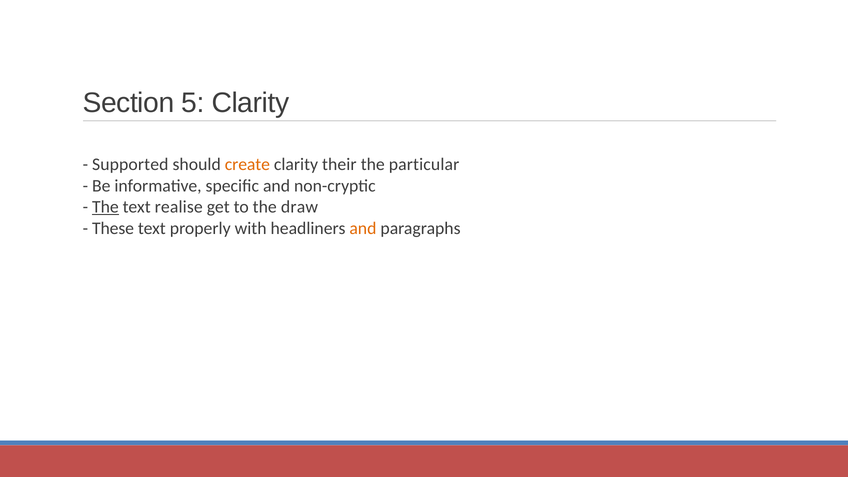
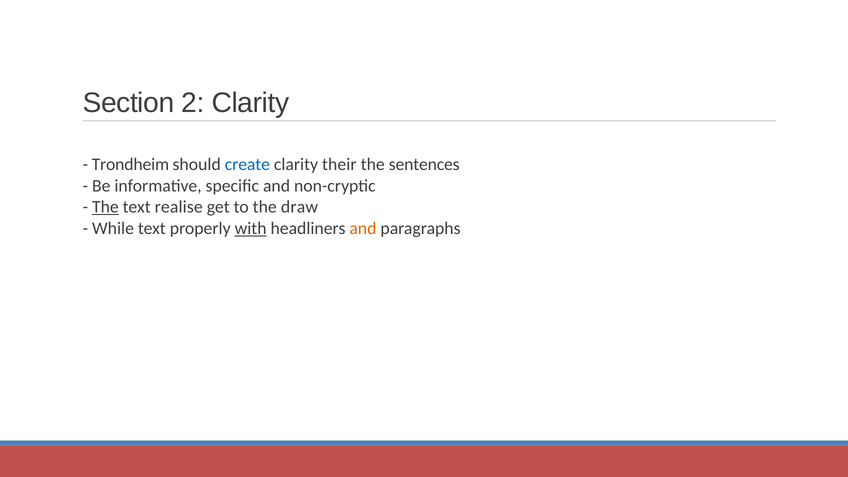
5: 5 -> 2 (193, 103)
Supported: Supported -> Trondheim (130, 165)
create colour: orange -> blue (247, 165)
particular: particular -> sentences (424, 165)
These: These -> While (113, 228)
with underline: none -> present (251, 228)
